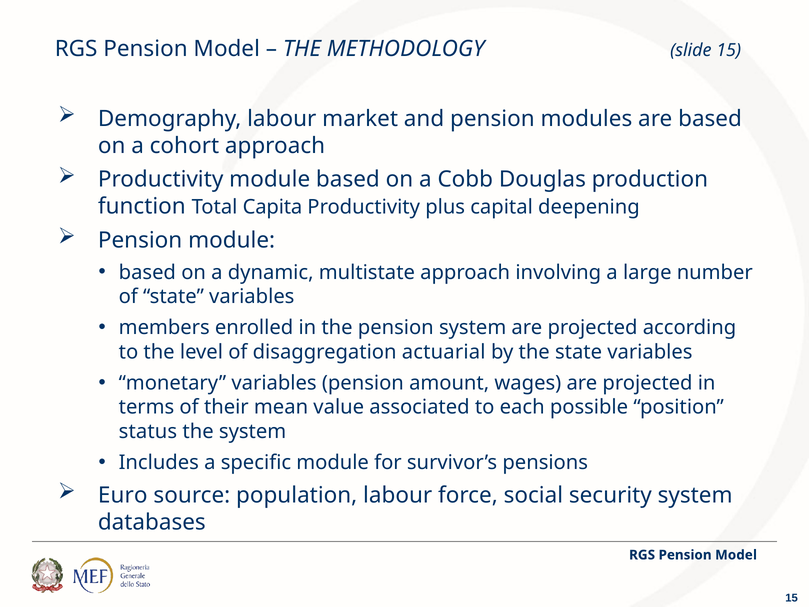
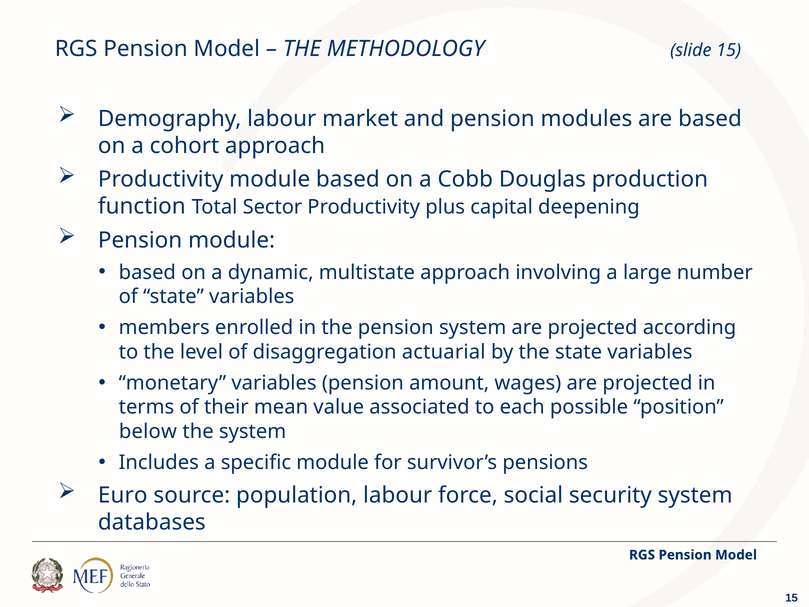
Capita: Capita -> Sector (272, 207)
status: status -> below (148, 431)
